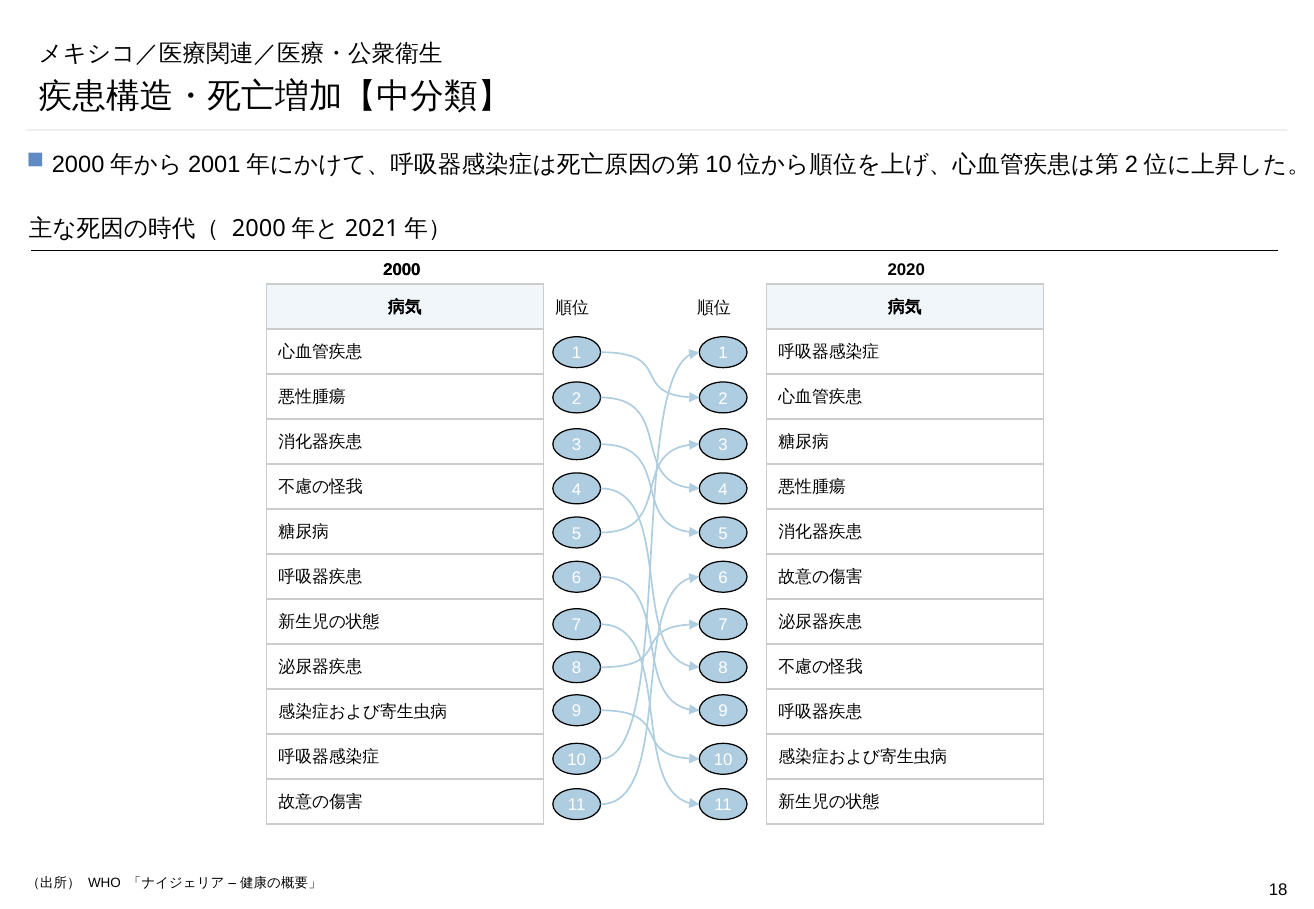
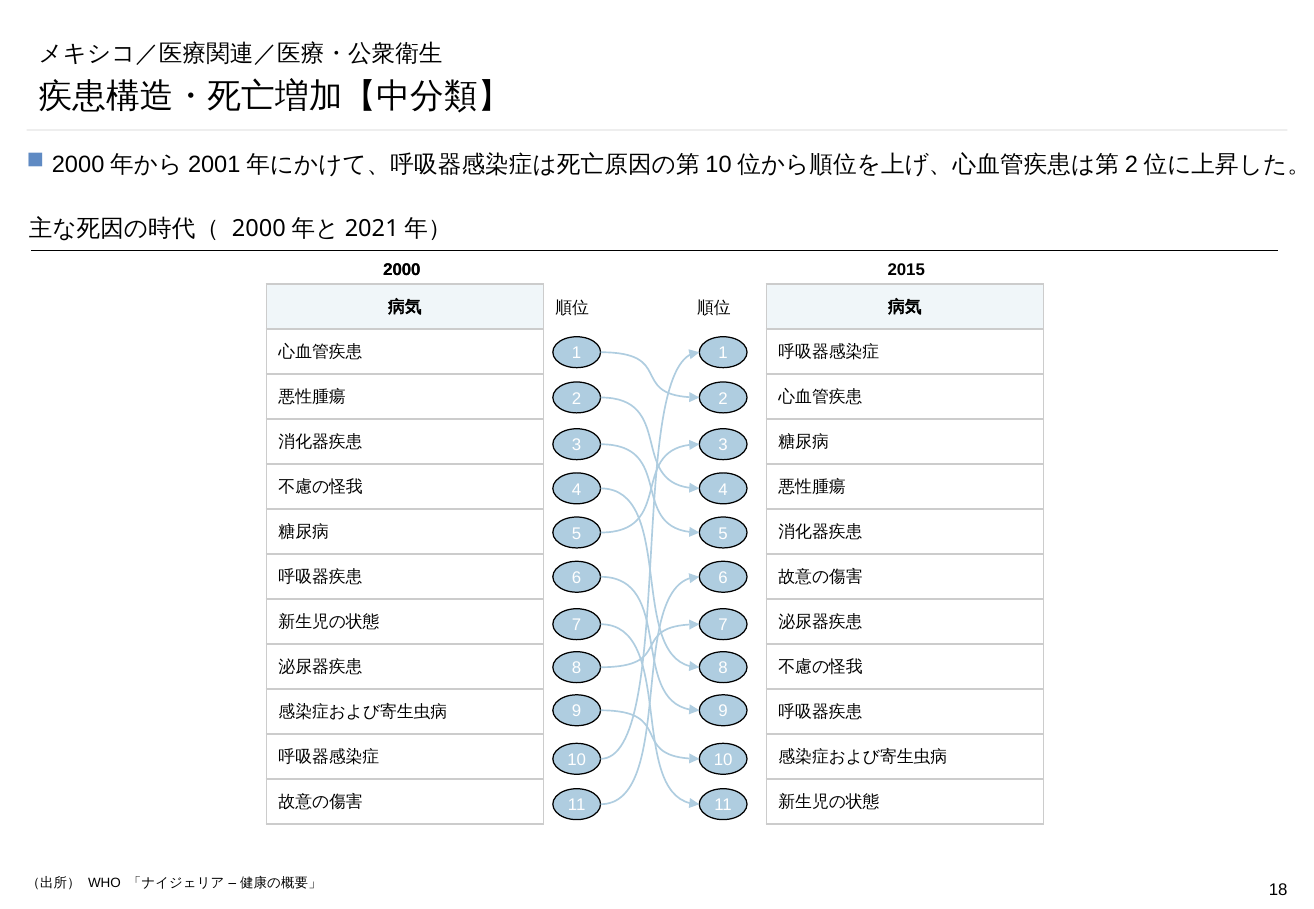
2020: 2020 -> 2015 (906, 270)
